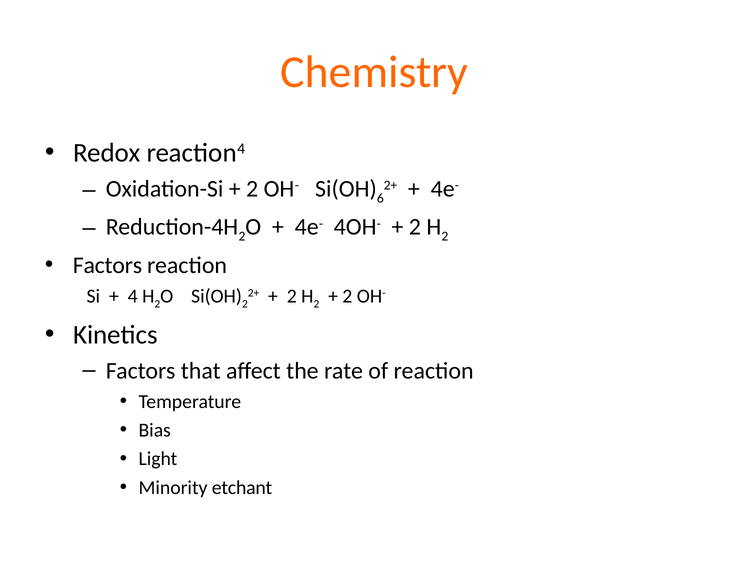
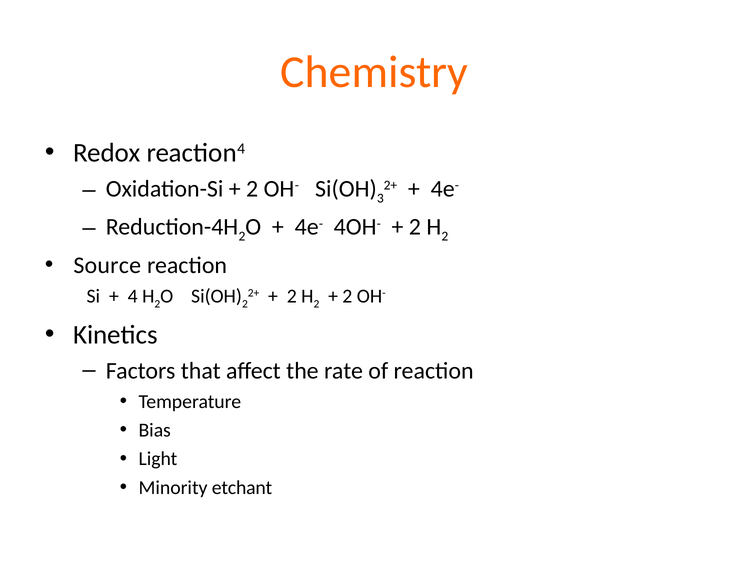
6: 6 -> 3 (380, 198)
Factors: Factors -> Source (107, 266)
